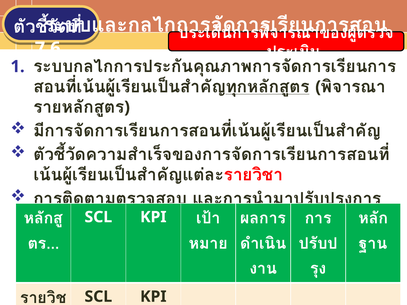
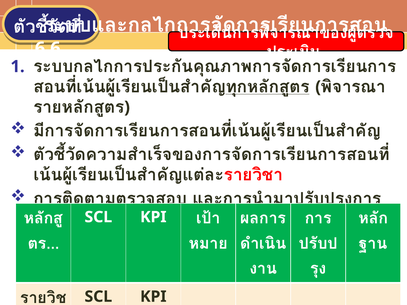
7.6: 7.6 -> 6.6 (48, 49)
